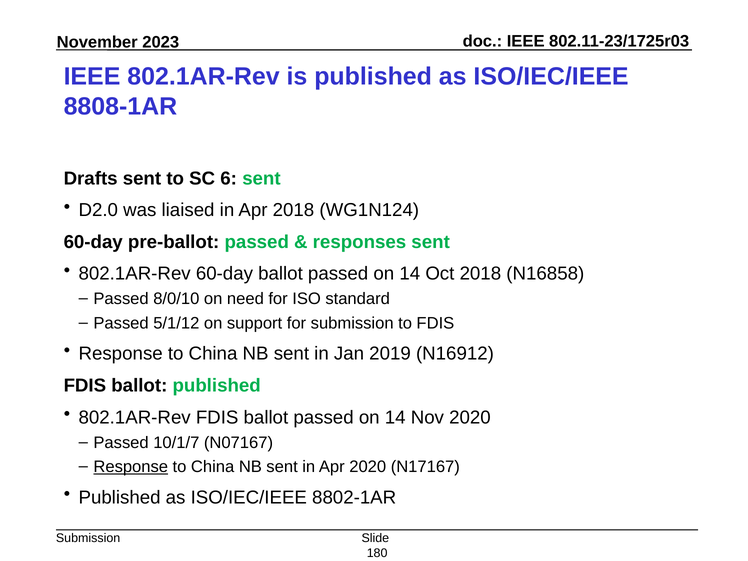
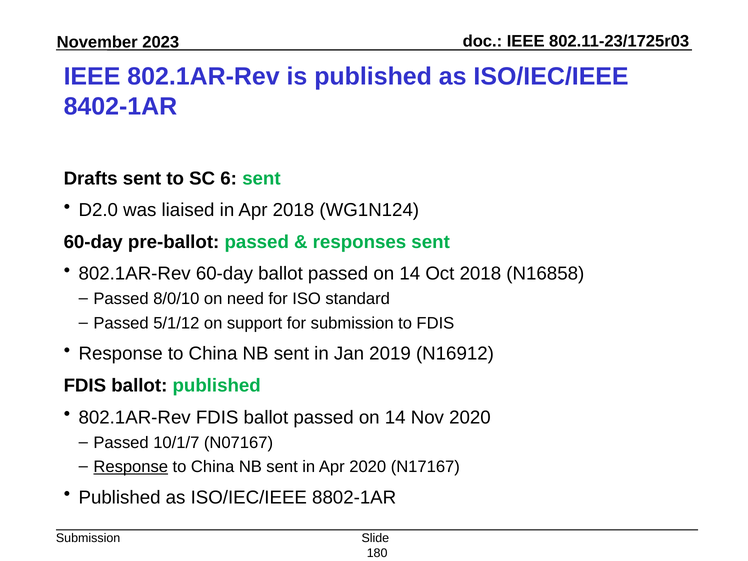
8808-1AR: 8808-1AR -> 8402-1AR (120, 107)
